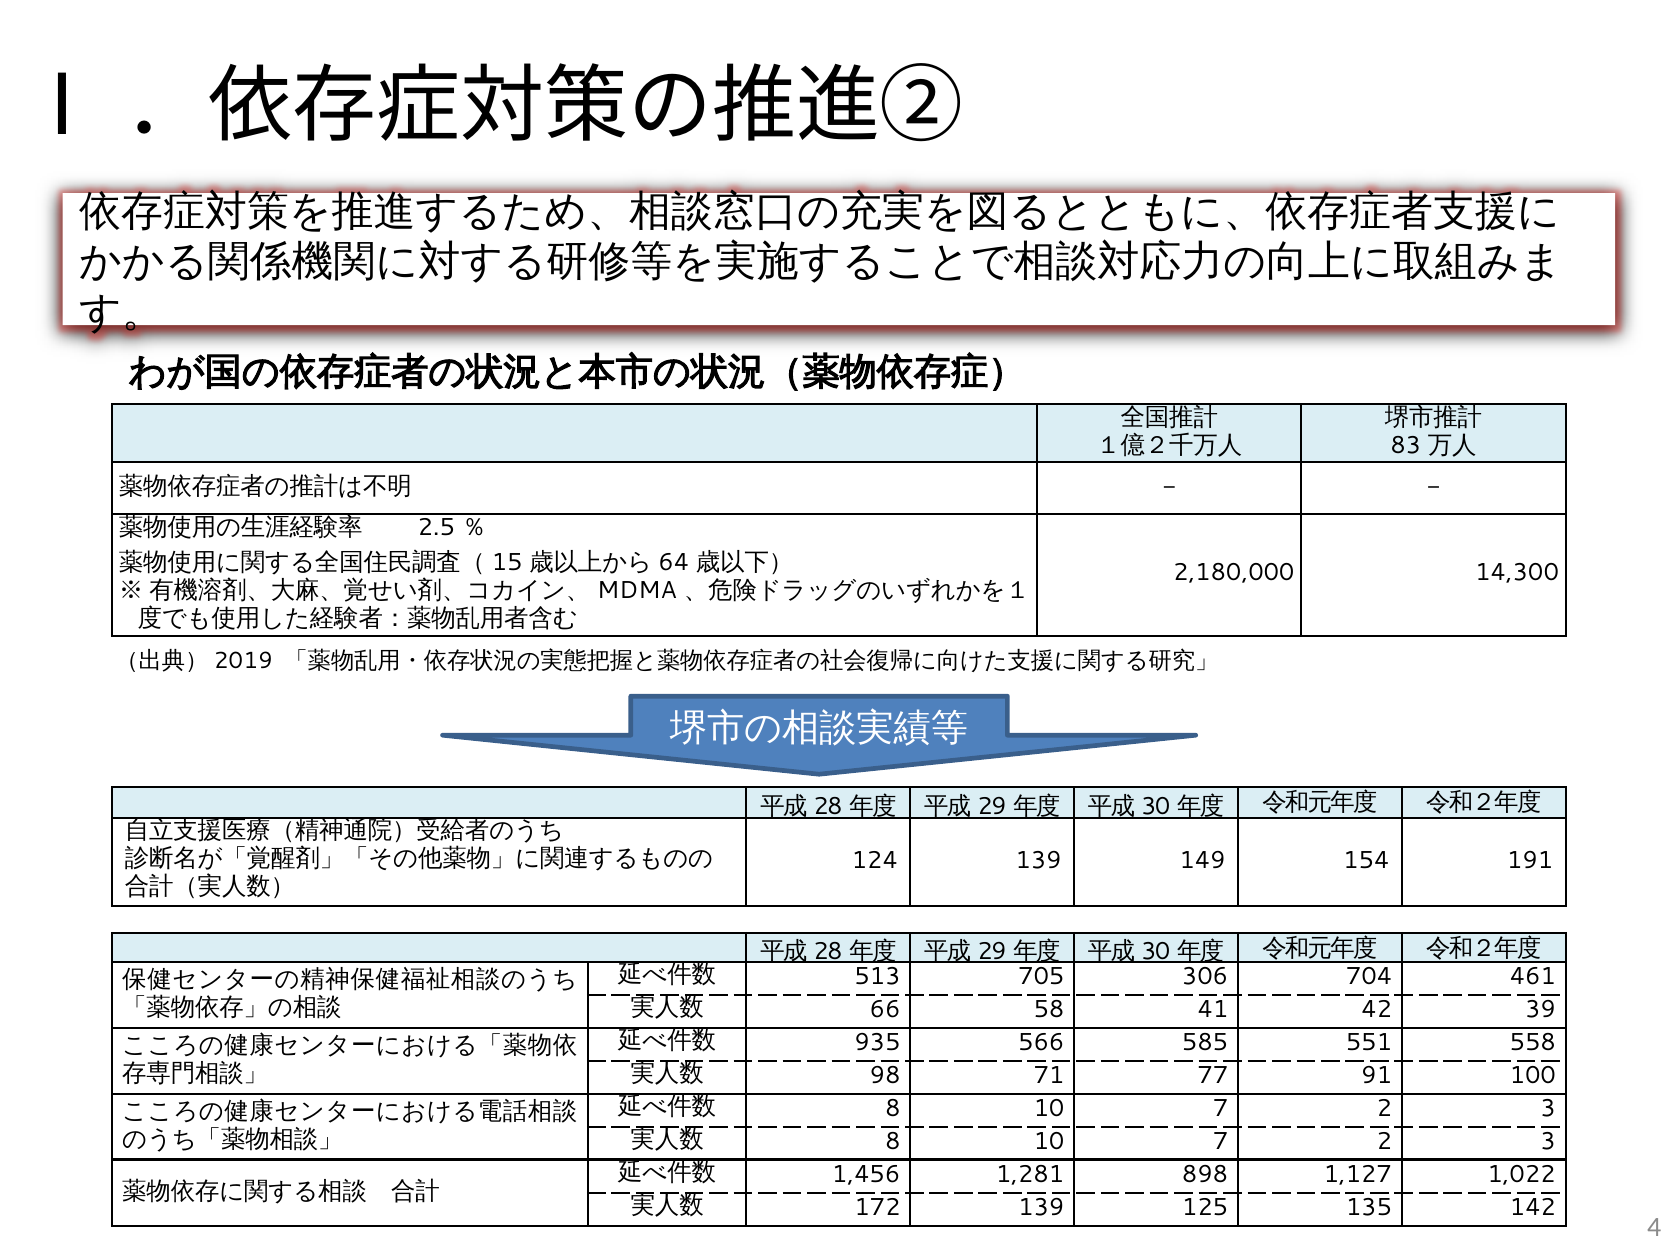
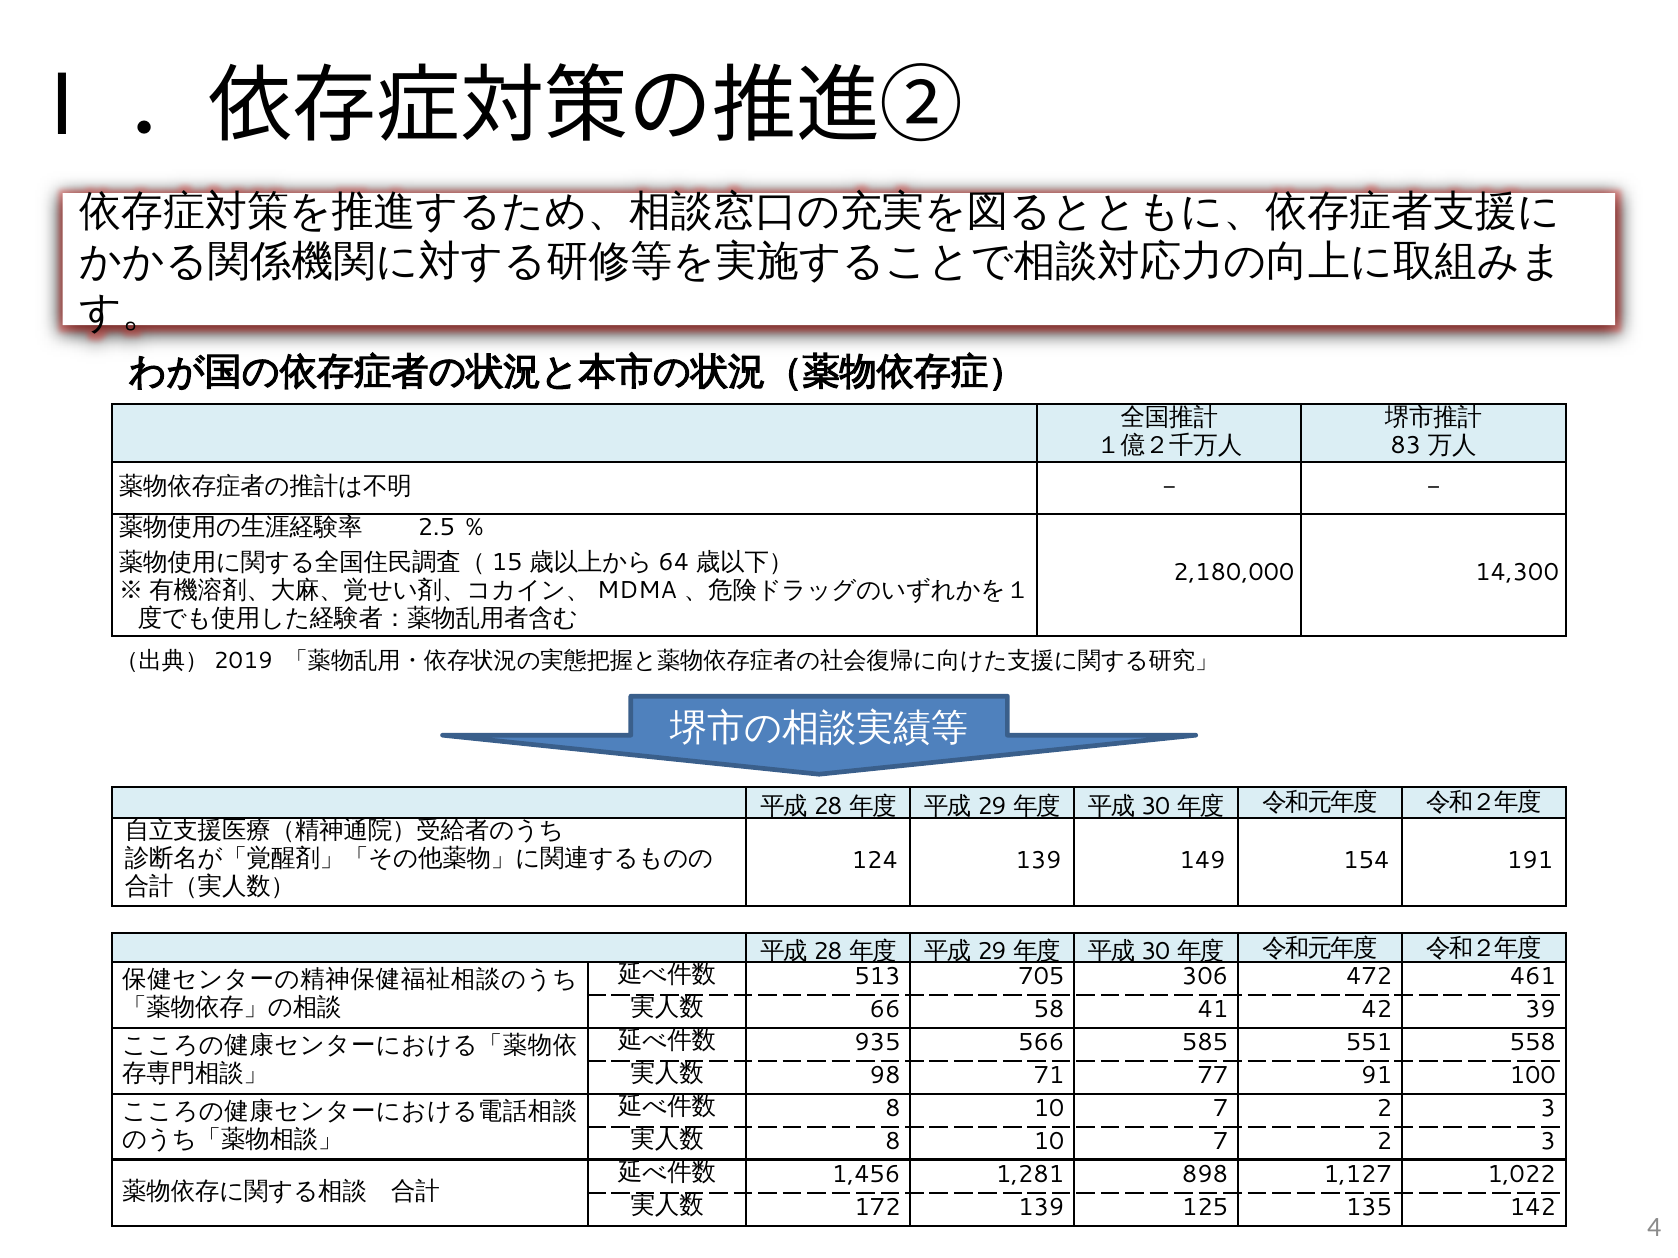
704: 704 -> 472 (1369, 977)
